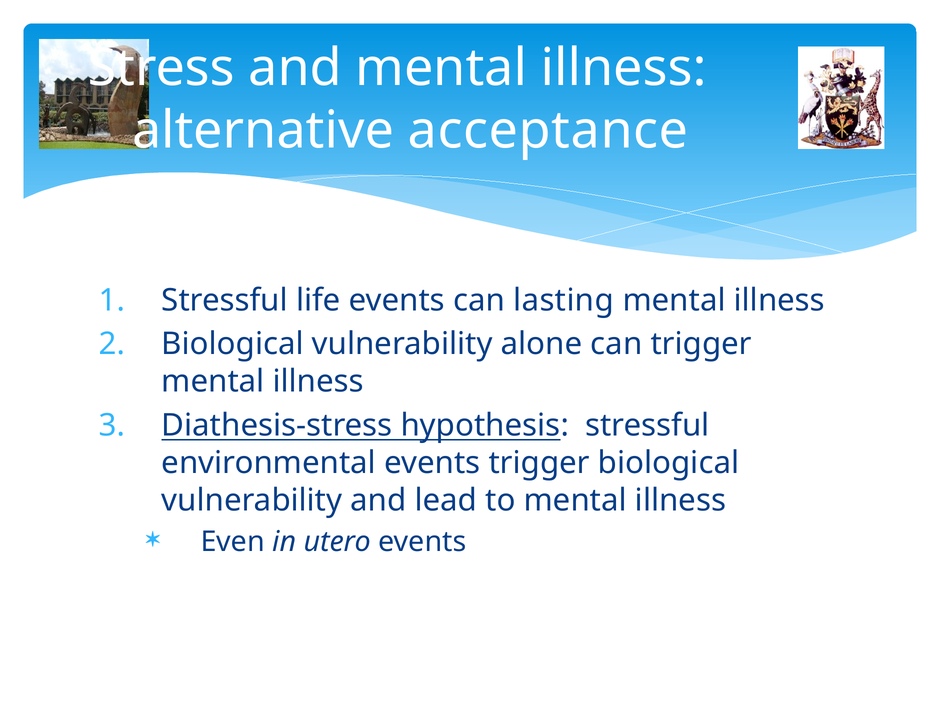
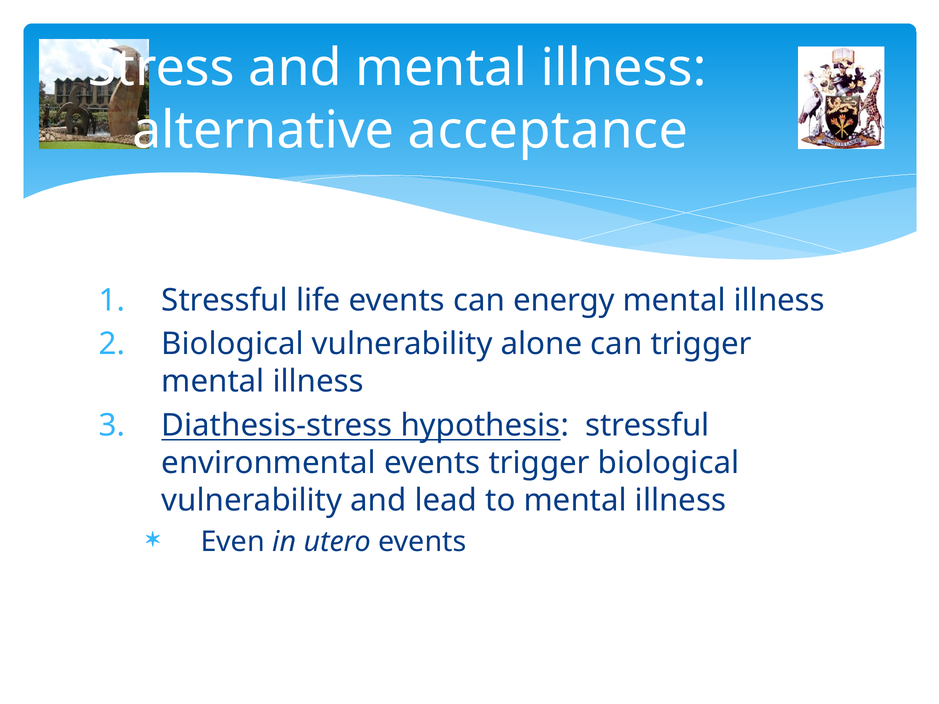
lasting: lasting -> energy (564, 300)
